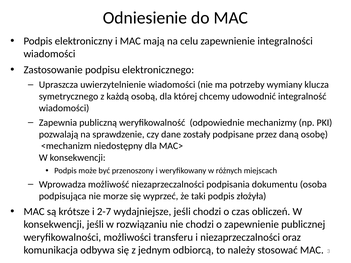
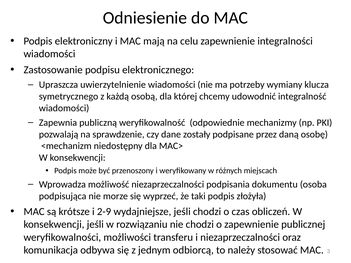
2-7: 2-7 -> 2-9 (104, 212)
